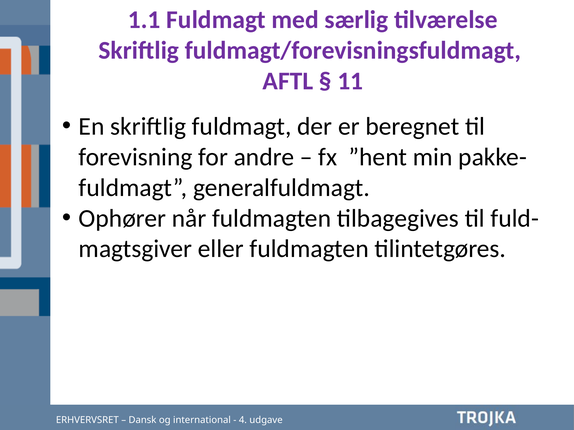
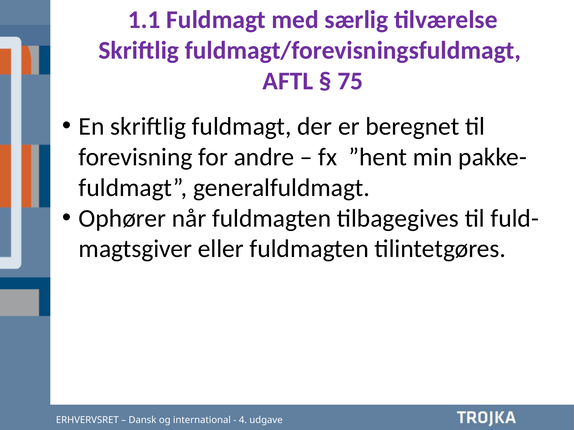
11: 11 -> 75 (350, 81)
